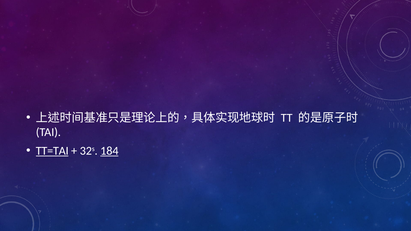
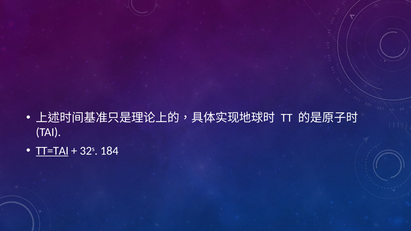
184 underline: present -> none (109, 151)
